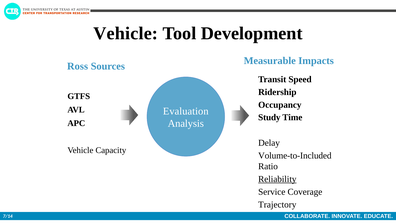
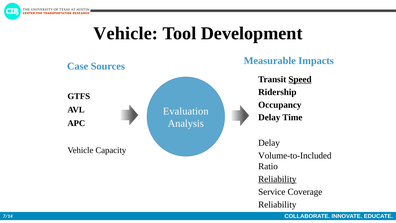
Ross: Ross -> Case (78, 66)
Speed underline: none -> present (300, 79)
Study: Study -> Delay (269, 117)
Trajectory: Trajectory -> Reliability (277, 204)
